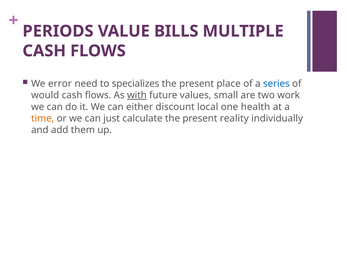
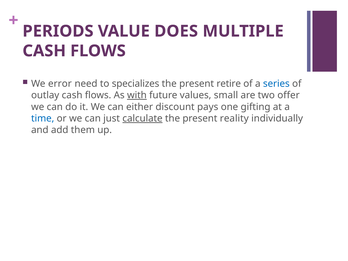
BILLS: BILLS -> DOES (176, 31)
place: place -> retire (229, 84)
would: would -> outlay (45, 95)
work: work -> offer (289, 95)
local: local -> pays (208, 107)
health: health -> gifting (256, 107)
time colour: orange -> blue (43, 118)
calculate underline: none -> present (142, 118)
